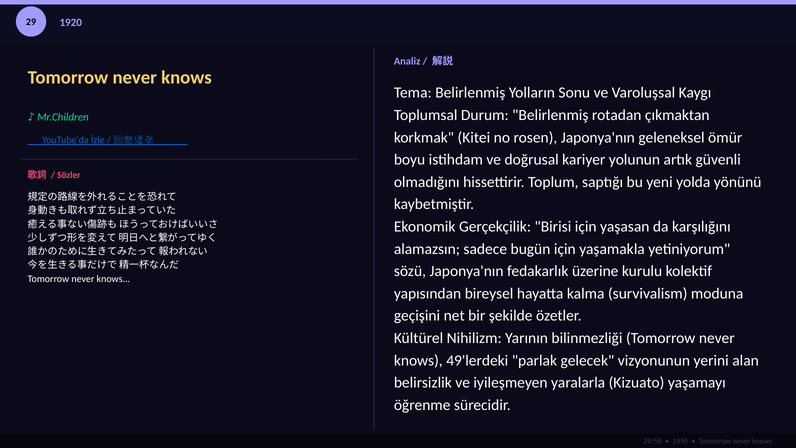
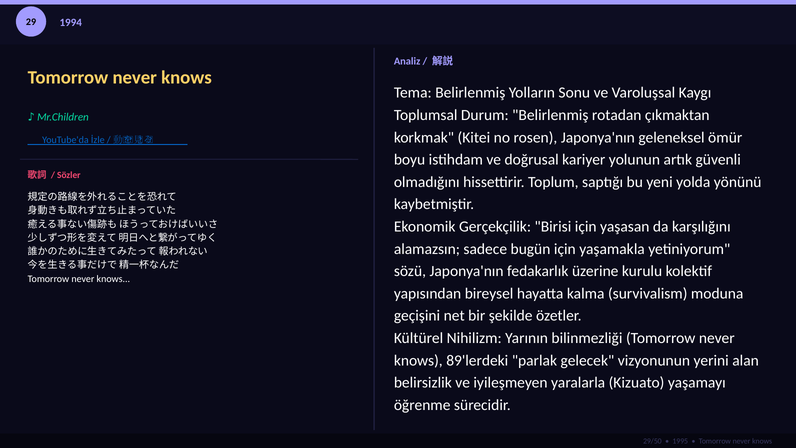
1920: 1920 -> 1994 (71, 23)
49'lerdeki: 49'lerdeki -> 89'lerdeki (477, 360)
